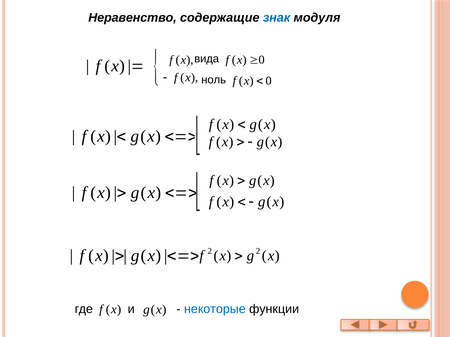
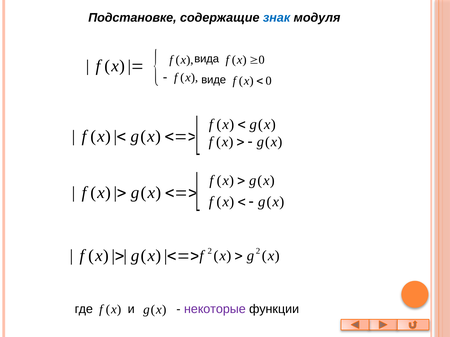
Неравенство: Неравенство -> Подстановке (132, 18)
ноль: ноль -> виде (214, 80)
некоторые colour: blue -> purple (215, 309)
